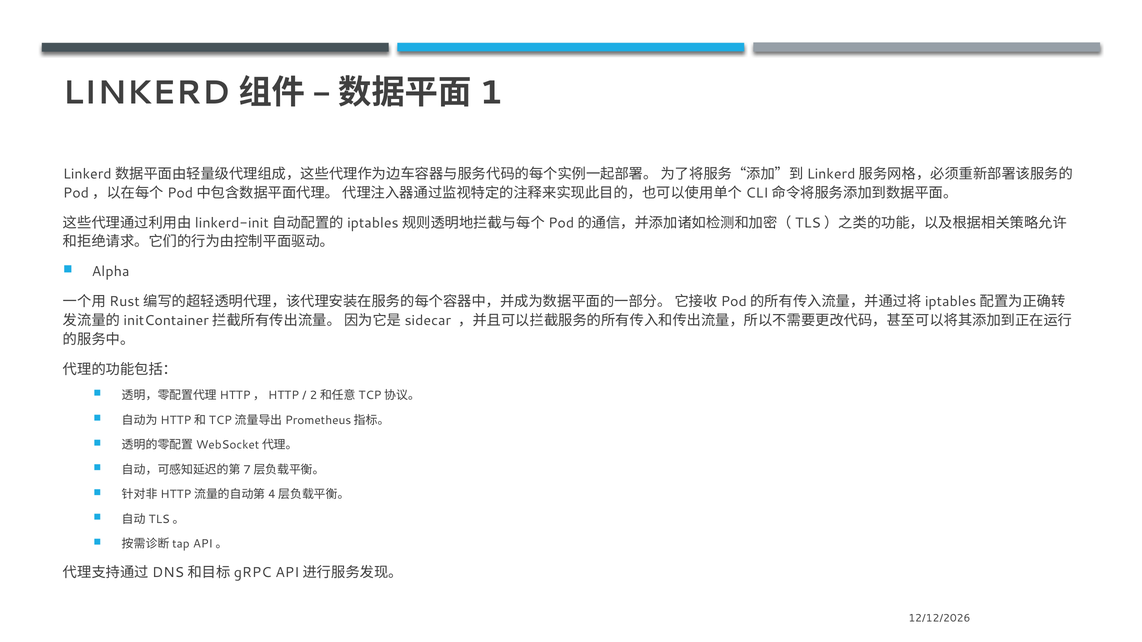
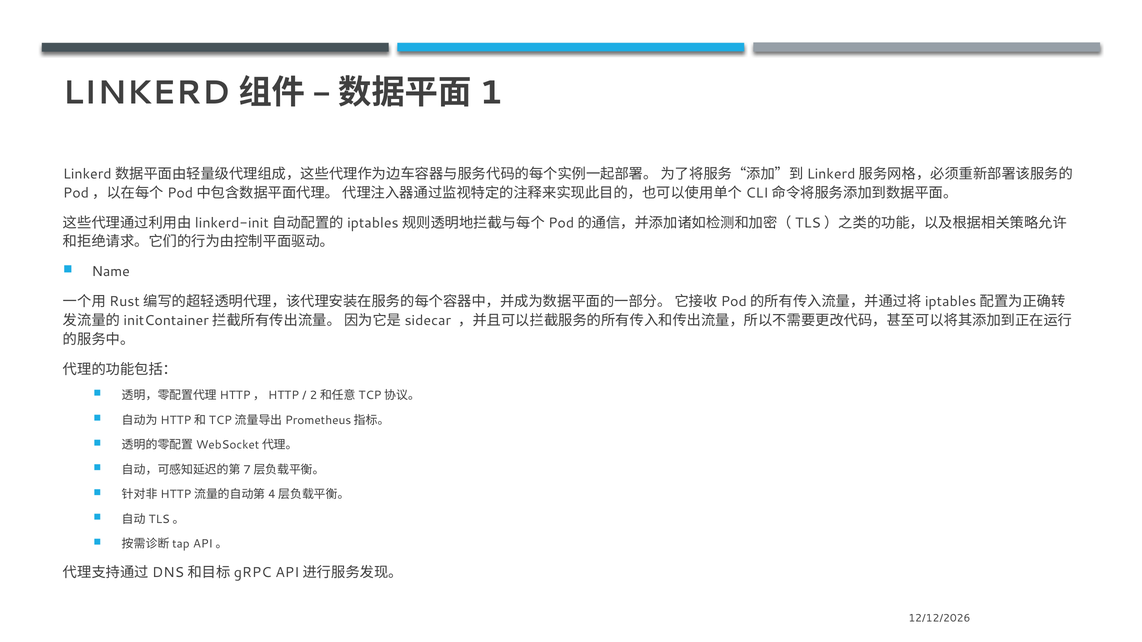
Alpha: Alpha -> Name (111, 272)
